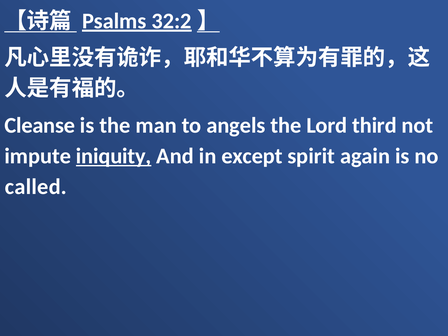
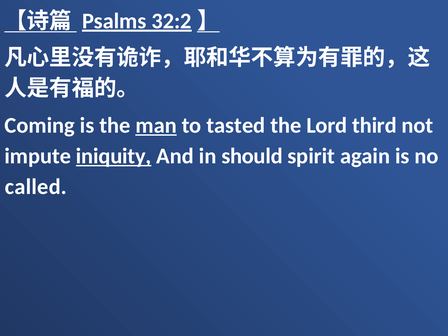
Cleanse: Cleanse -> Coming (40, 125)
man underline: none -> present (156, 125)
angels: angels -> tasted (236, 125)
except: except -> should (252, 156)
